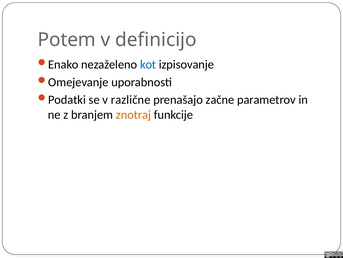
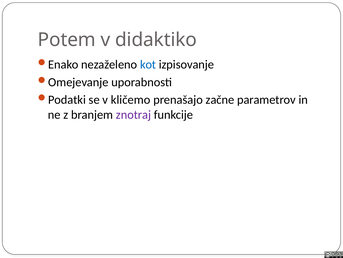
definicijo: definicijo -> didaktiko (156, 40)
različne: različne -> kličemo (131, 100)
znotraj colour: orange -> purple (133, 114)
